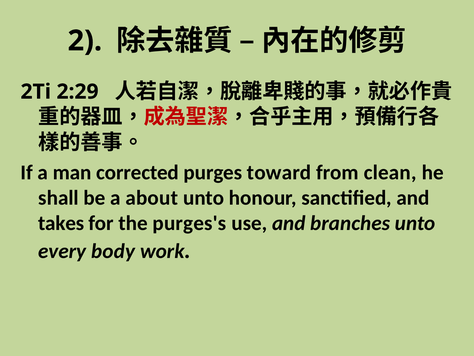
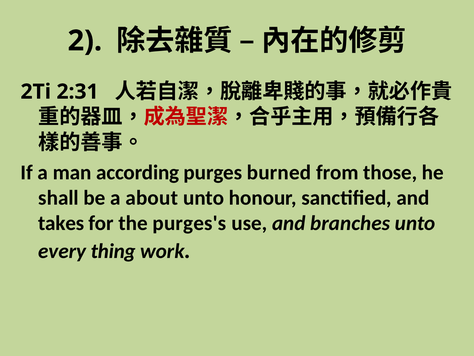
2:29: 2:29 -> 2:31 (78, 92)
corrected: corrected -> according (138, 172)
toward: toward -> burned (279, 172)
clean: clean -> those (390, 172)
body: body -> thing (113, 251)
